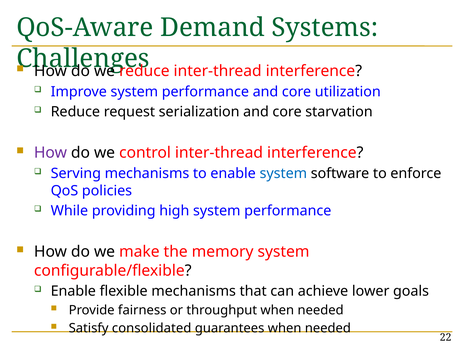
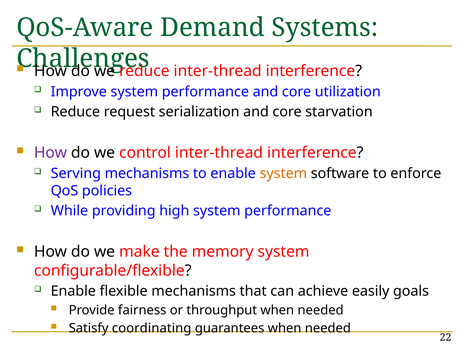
system colour: blue -> orange (283, 174)
lower: lower -> easily (371, 291)
consolidated: consolidated -> coordinating (152, 328)
